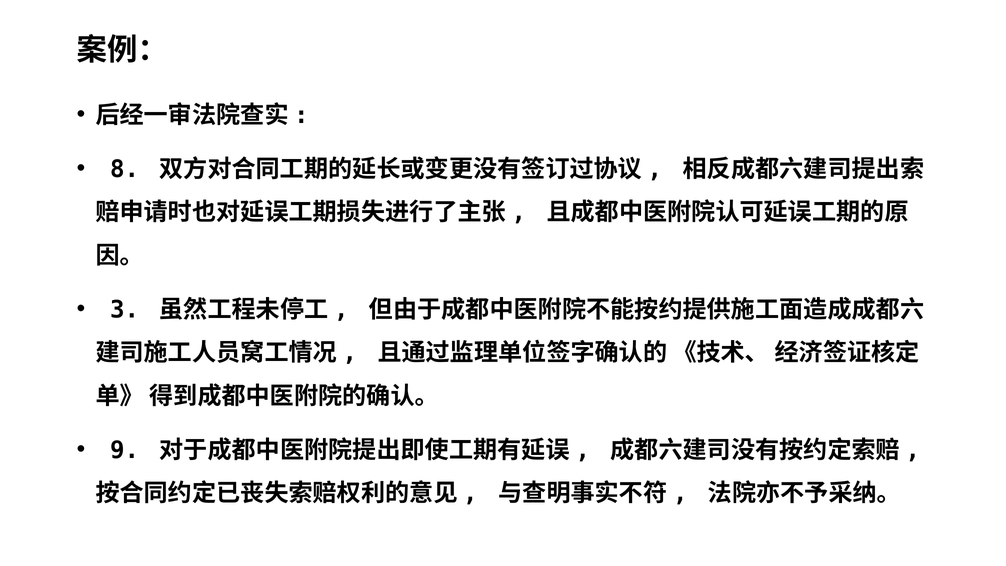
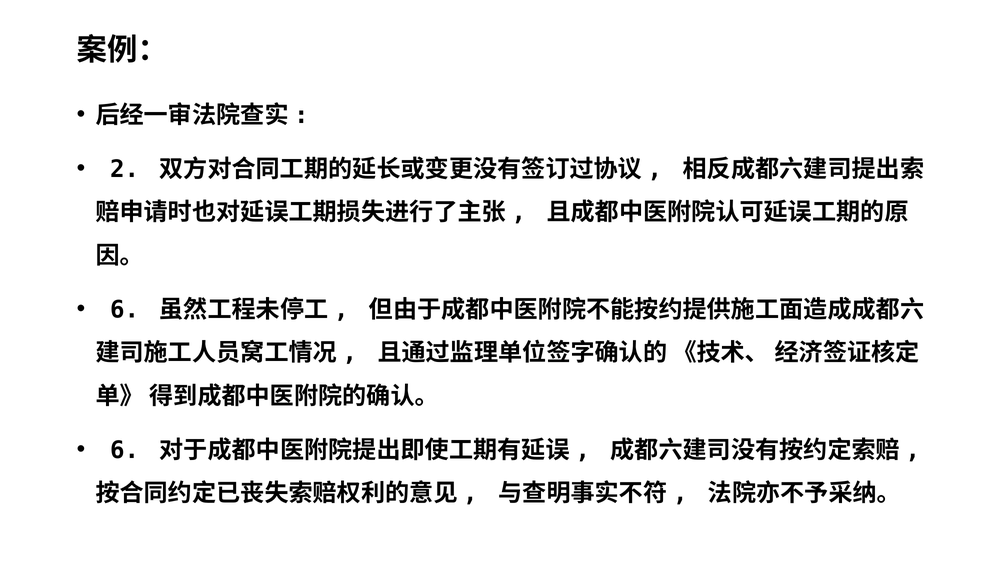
8: 8 -> 2 (125, 169)
3: 3 -> 6 (125, 310)
9: 9 -> 6 (125, 450)
